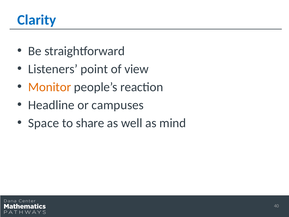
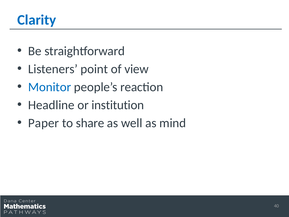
Monitor colour: orange -> blue (50, 87)
campuses: campuses -> institution (118, 105)
Space: Space -> Paper (44, 123)
